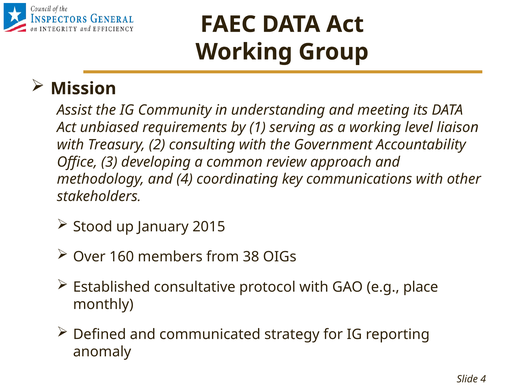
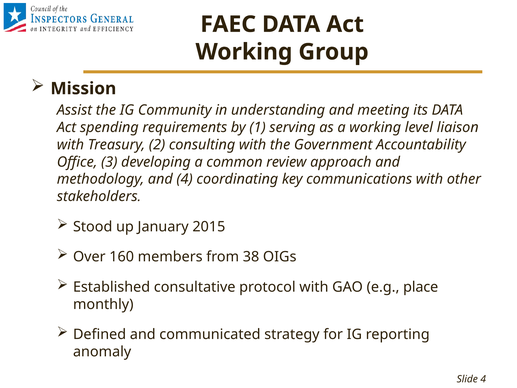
unbiased: unbiased -> spending (109, 127)
